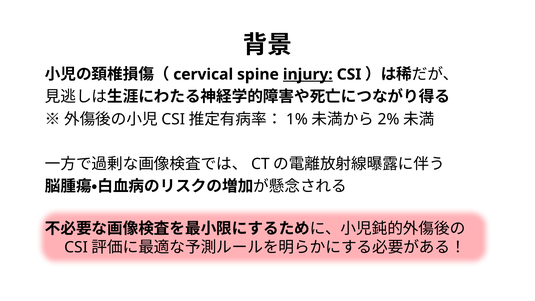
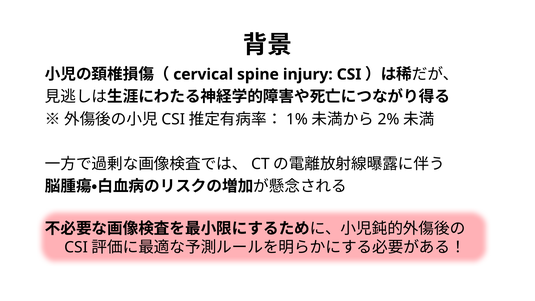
injury underline: present -> none (308, 74)
